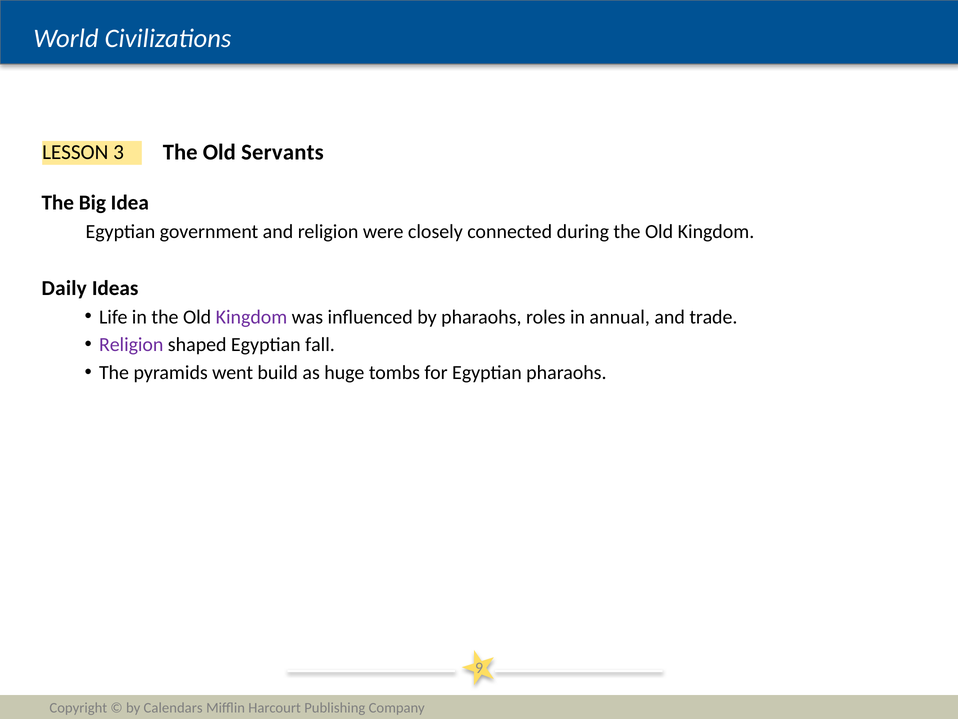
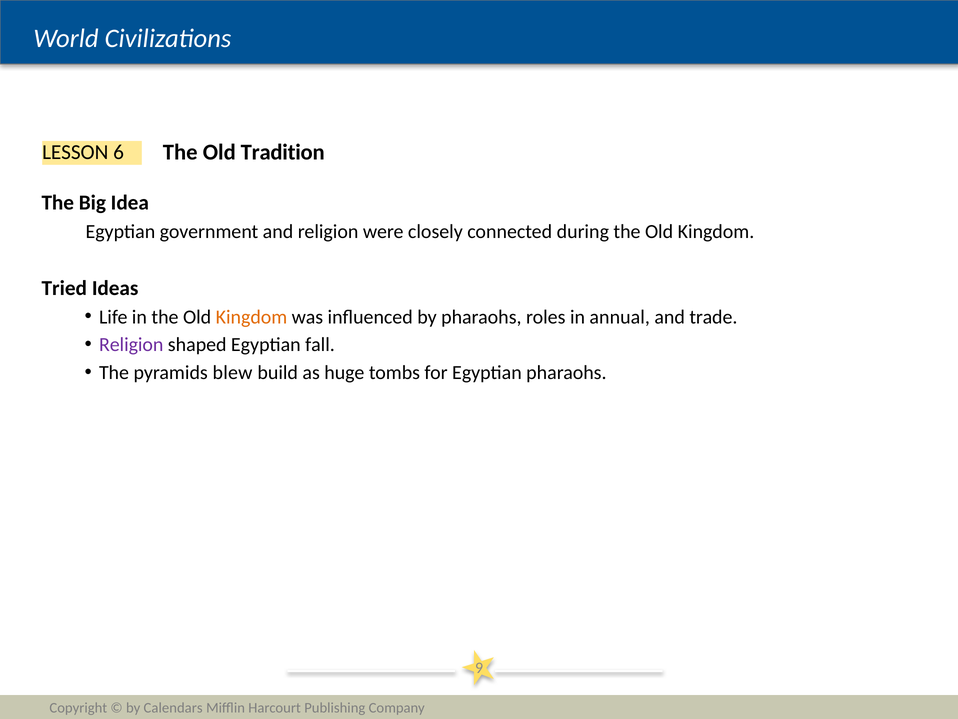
Servants: Servants -> Tradition (283, 152)
3: 3 -> 6 (119, 152)
Daily: Daily -> Tried (64, 288)
Kingdom colour: purple -> orange (251, 317)
went: went -> blew (232, 373)
